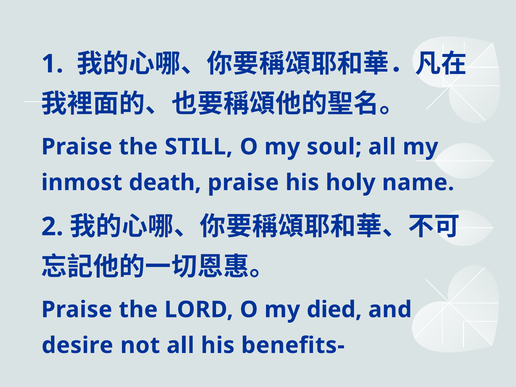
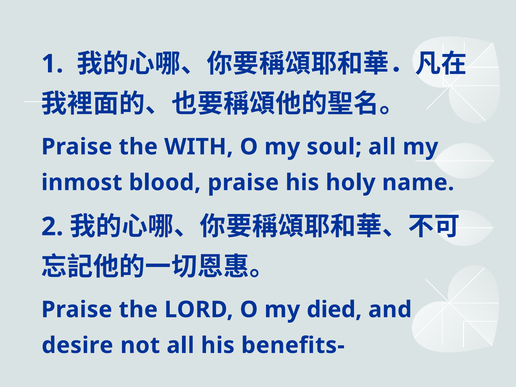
STILL: STILL -> WITH (199, 147)
death: death -> blood (165, 183)
